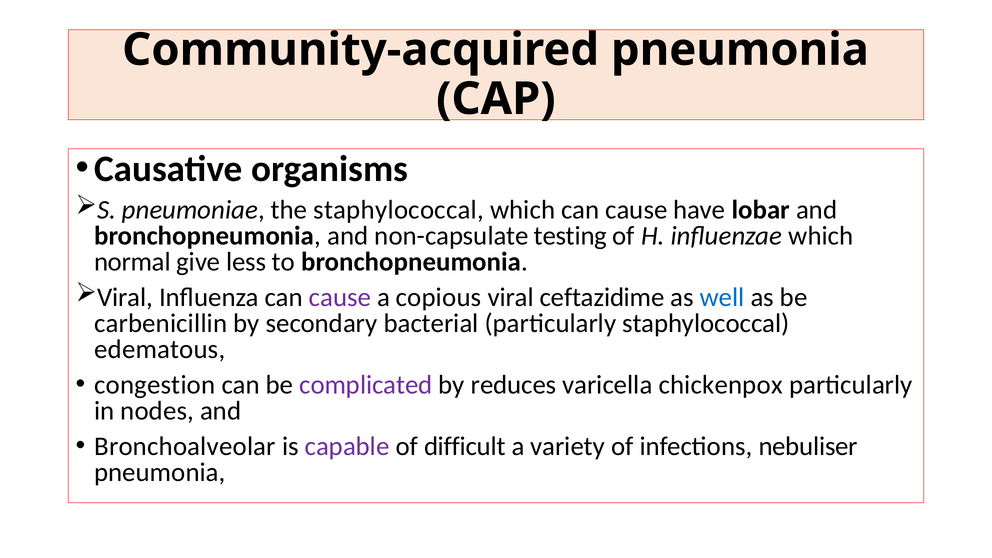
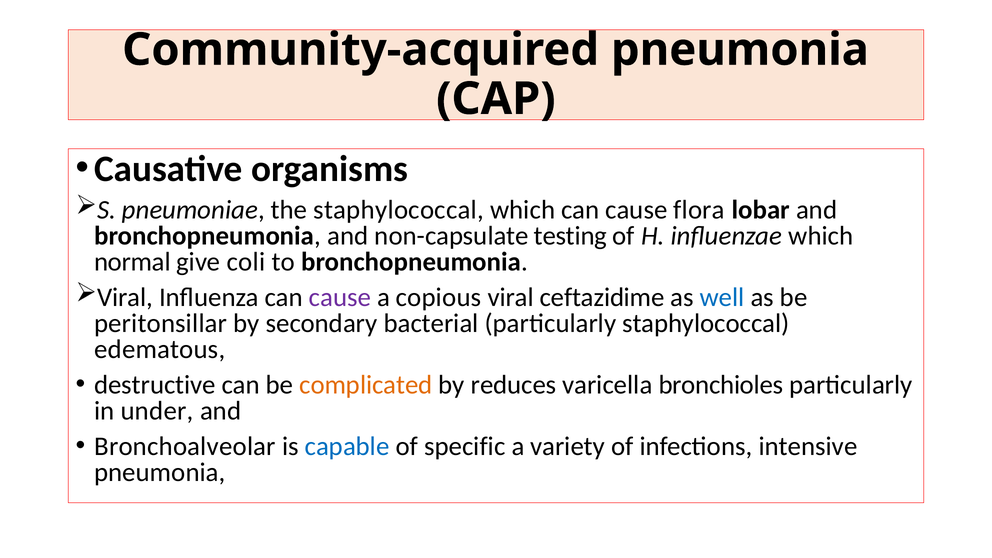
have: have -> flora (699, 210)
less: less -> coli (246, 262)
carbenicillin: carbenicillin -> peritonsillar (161, 323)
congestion: congestion -> destructive (155, 385)
complicated colour: purple -> orange (366, 385)
chickenpox: chickenpox -> bronchioles (721, 385)
nodes: nodes -> under (157, 411)
capable colour: purple -> blue (347, 446)
difficult: difficult -> specific (465, 446)
nebuliser: nebuliser -> intensive (808, 446)
